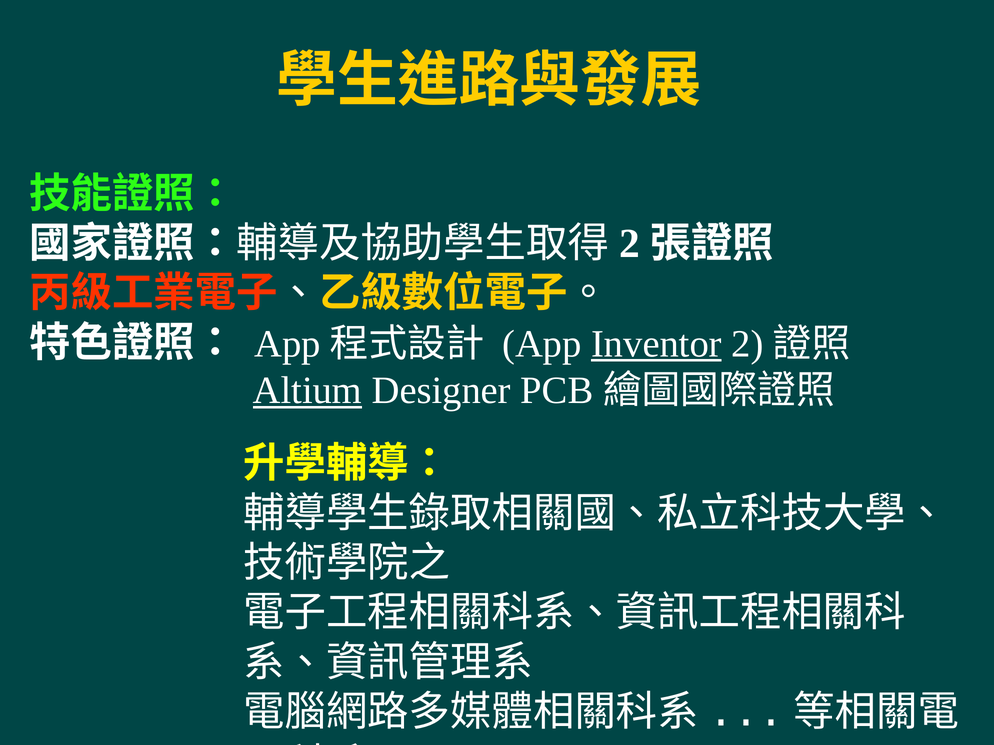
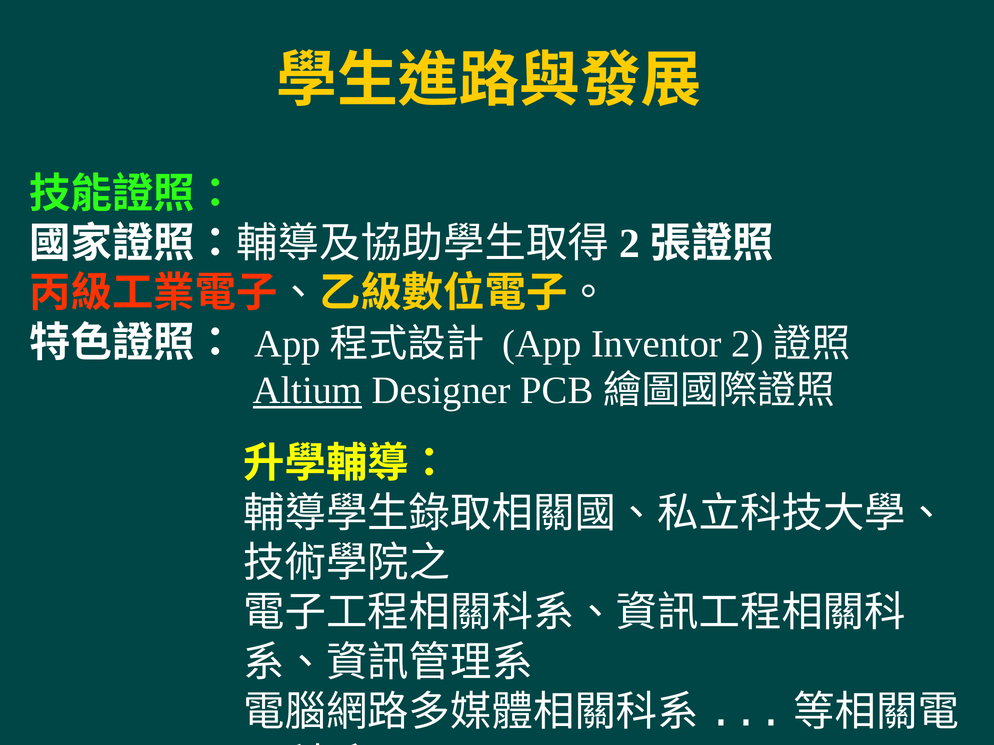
Inventor underline: present -> none (656, 344)
